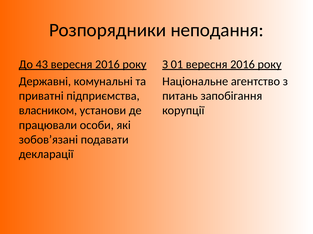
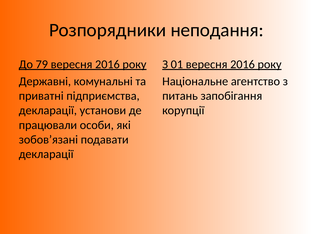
43: 43 -> 79 (42, 64)
власником: власником -> декларації (48, 111)
